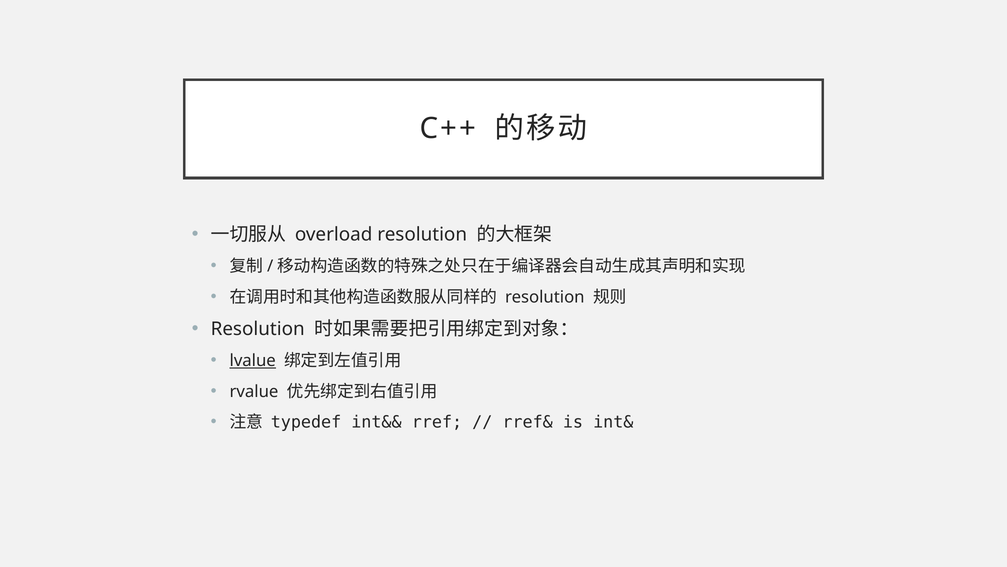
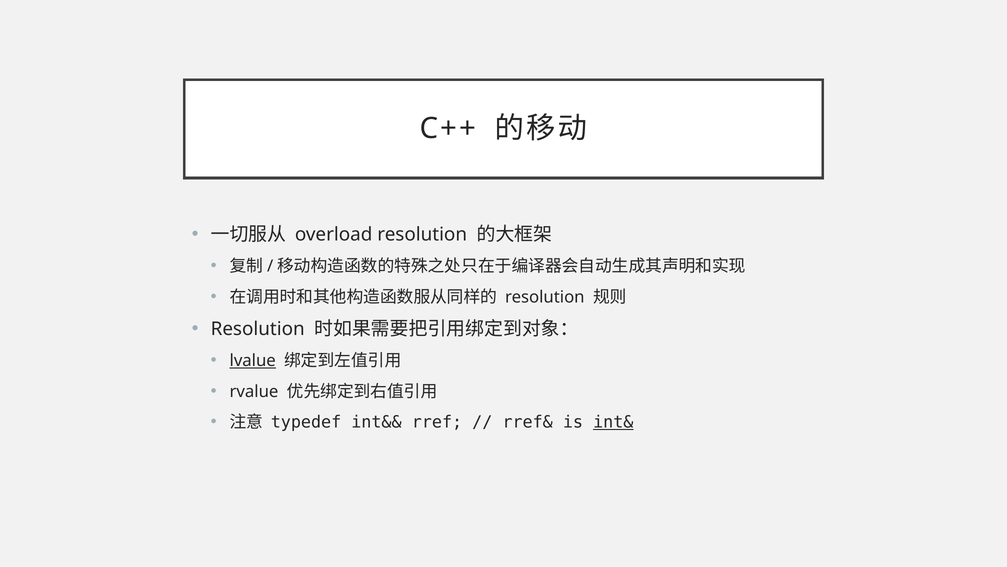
int& underline: none -> present (613, 422)
